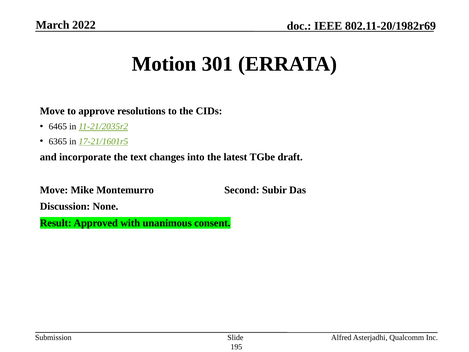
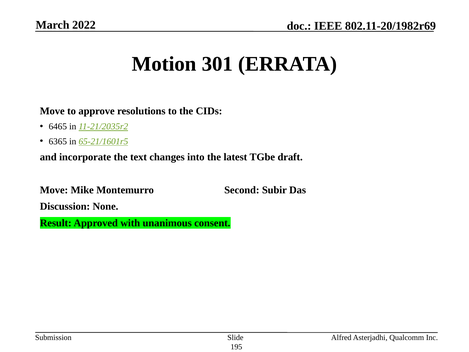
17-21/1601r5: 17-21/1601r5 -> 65-21/1601r5 (103, 141)
